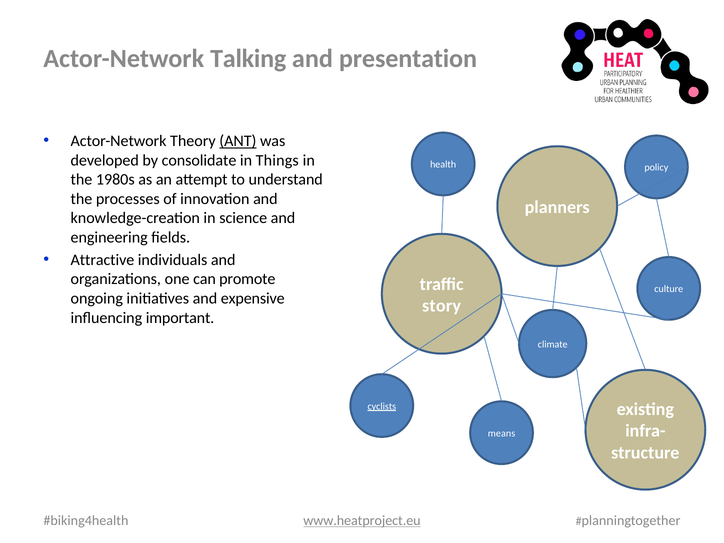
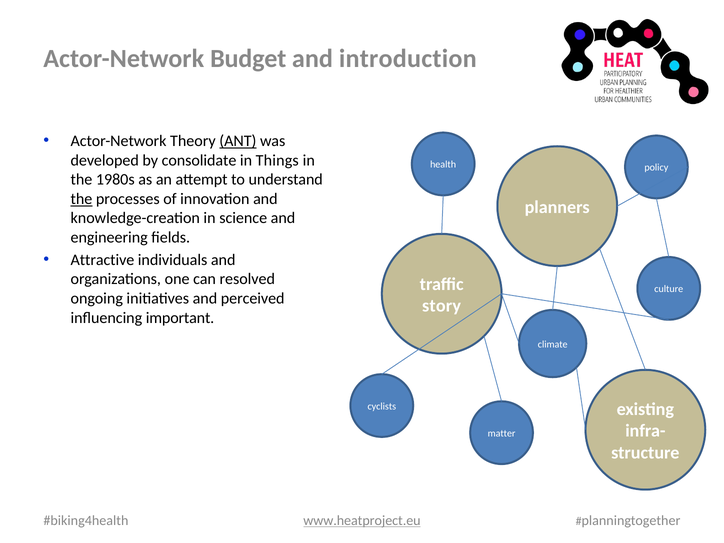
Talking: Talking -> Budget (248, 59)
presentation: presentation -> introduction (408, 59)
the underline: none -> present (81, 199)
promote: promote -> resolved (247, 279)
expensive: expensive -> perceived (253, 298)
cyclists underline: present -> none (382, 406)
means: means -> matter (502, 433)
